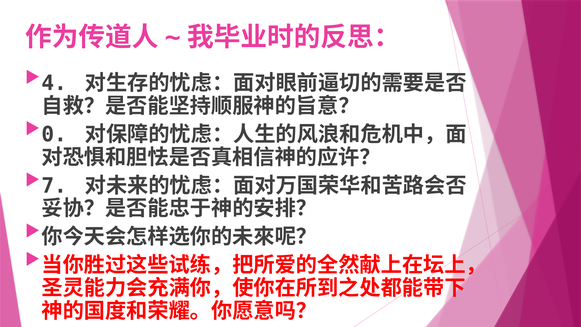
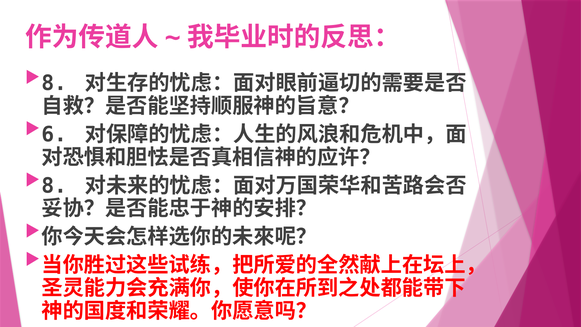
4: 4 -> 8 (54, 83)
0: 0 -> 6 (54, 134)
7: 7 -> 8 (54, 186)
